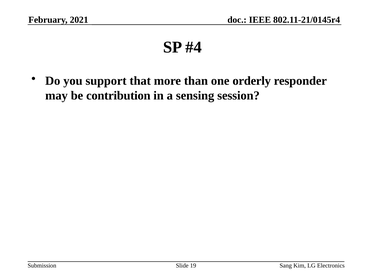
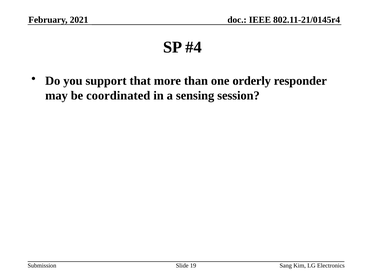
contribution: contribution -> coordinated (118, 96)
